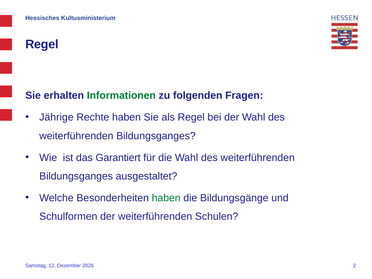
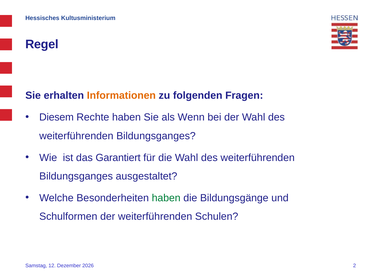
Informationen colour: green -> orange (121, 96)
Jährige: Jährige -> Diesem (56, 117)
als Regel: Regel -> Wenn (191, 117)
